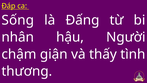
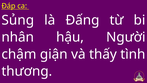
Sống: Sống -> Sủng (18, 20)
